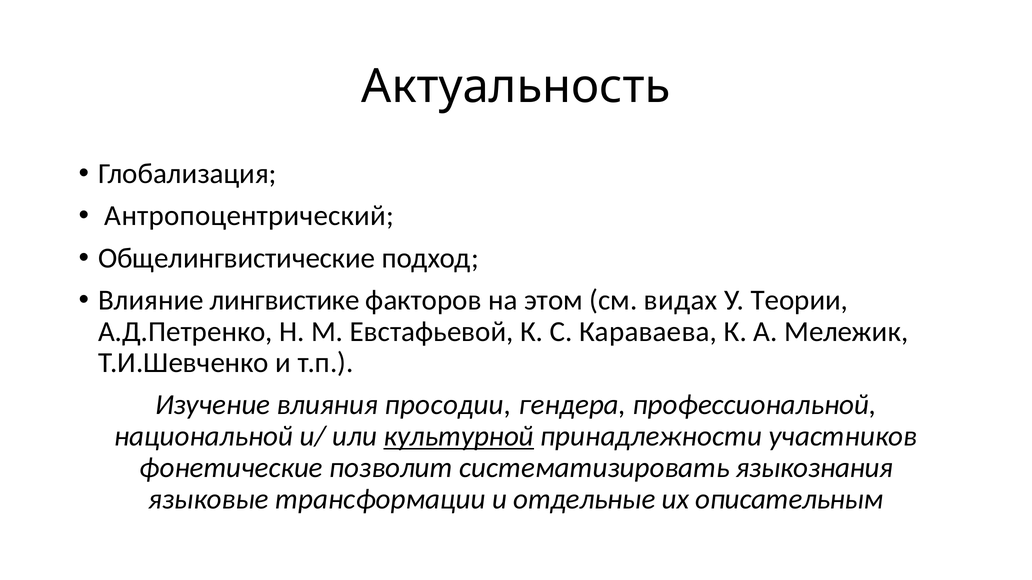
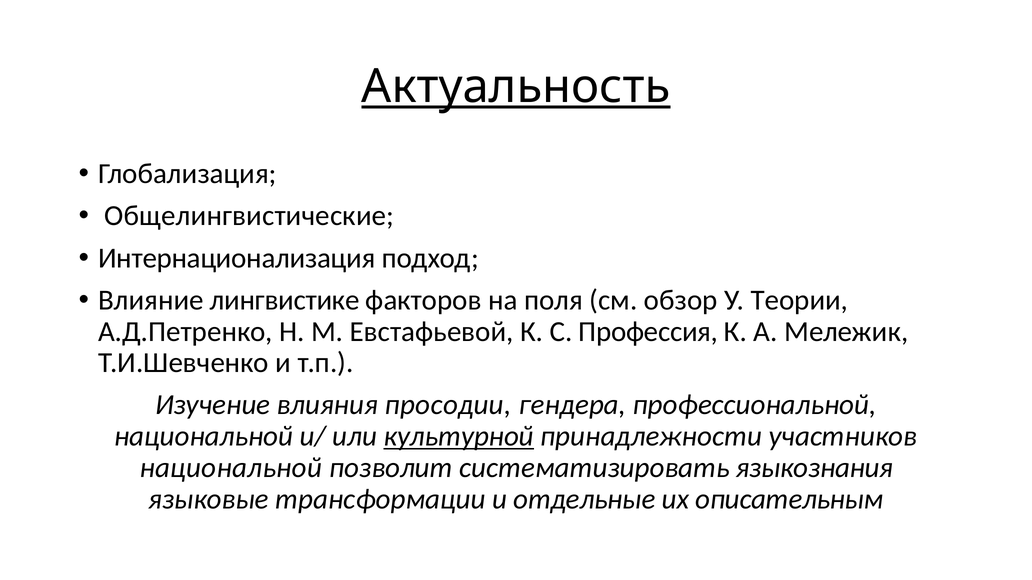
Актуальность underline: none -> present (516, 87)
Антропоцентрический: Антропоцентрический -> Общелингвистические (249, 216)
Общелингвистические: Общелингвистические -> Интернационализация (237, 258)
этом: этом -> поля (553, 300)
видах: видах -> обзор (681, 300)
Караваева: Караваева -> Профессия (648, 332)
фонетические: фонетические -> национальной (231, 468)
